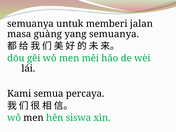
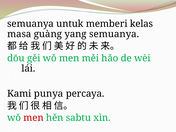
jalan: jalan -> kelas (141, 24)
semua: semua -> punya (49, 94)
men colour: black -> red (34, 118)
siswa: siswa -> sabtu (78, 118)
